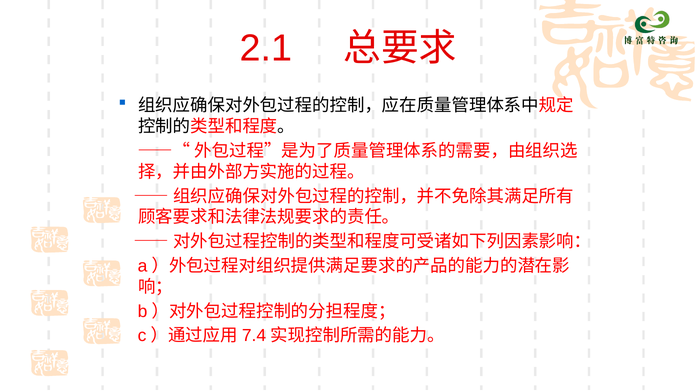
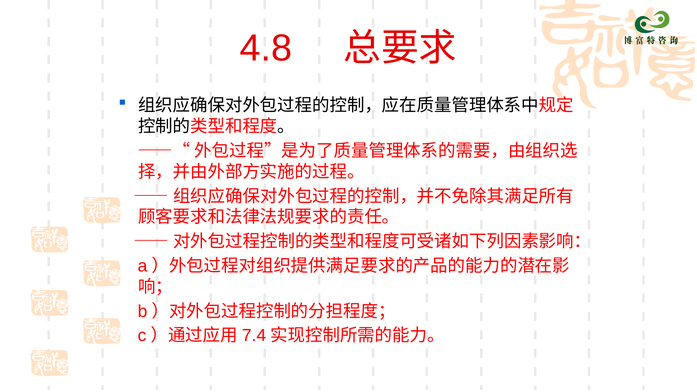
2.1: 2.1 -> 4.8 (266, 48)
